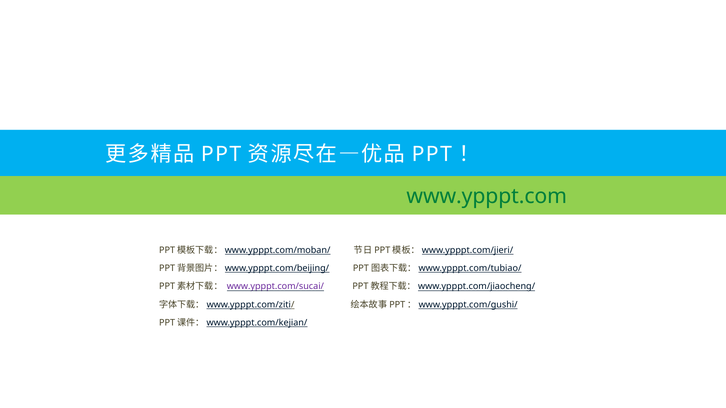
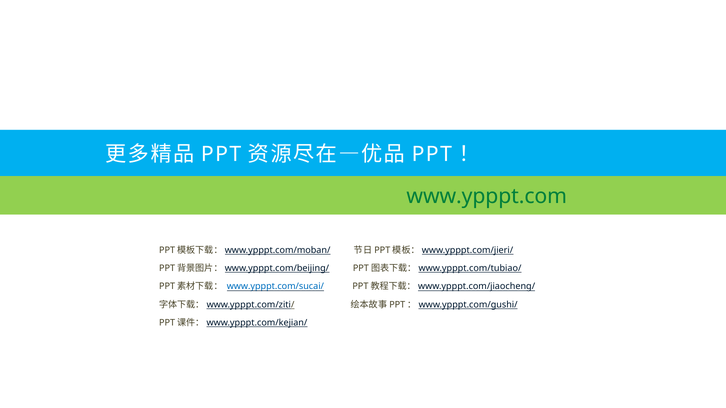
www.ypppt.com/sucai/ colour: purple -> blue (275, 287)
